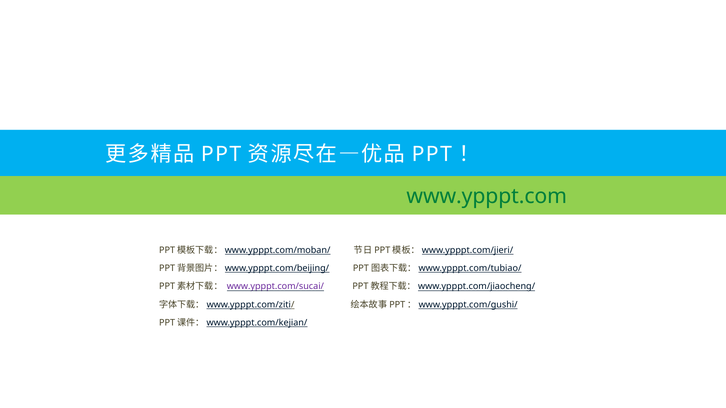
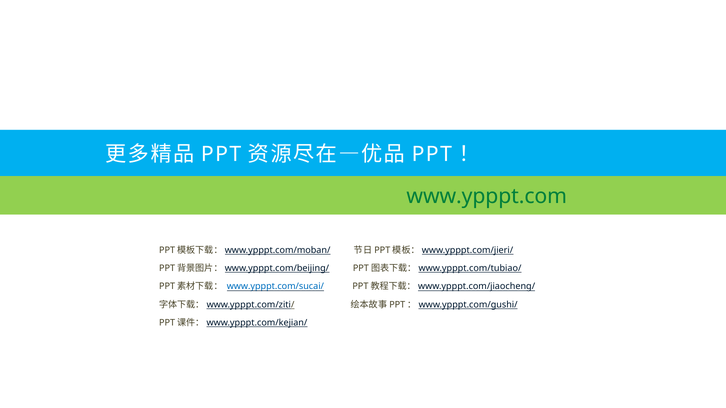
www.ypppt.com/sucai/ colour: purple -> blue (275, 287)
